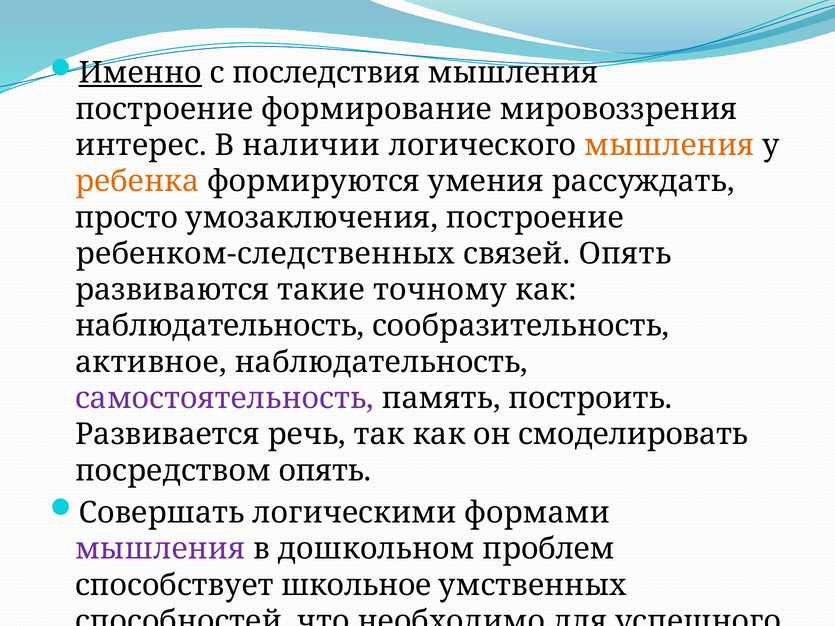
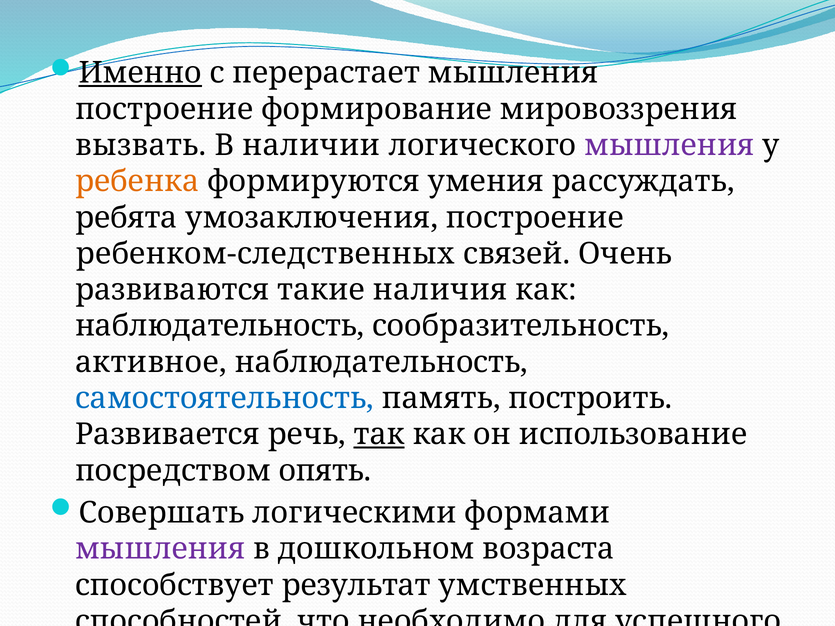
последствия: последствия -> перерастает (326, 73)
интерес: интерес -> вызвать (141, 145)
мышления colour: orange -> purple (669, 145)
просто: просто -> ребята (126, 218)
связей Опять: Опять -> Очень (625, 254)
точному: точному -> наличия (440, 290)
самостоятельность colour: purple -> blue (224, 398)
так underline: none -> present (379, 435)
смоделировать: смоделировать -> использование (633, 435)
проблем: проблем -> возраста (548, 549)
школьное: школьное -> результат (356, 585)
